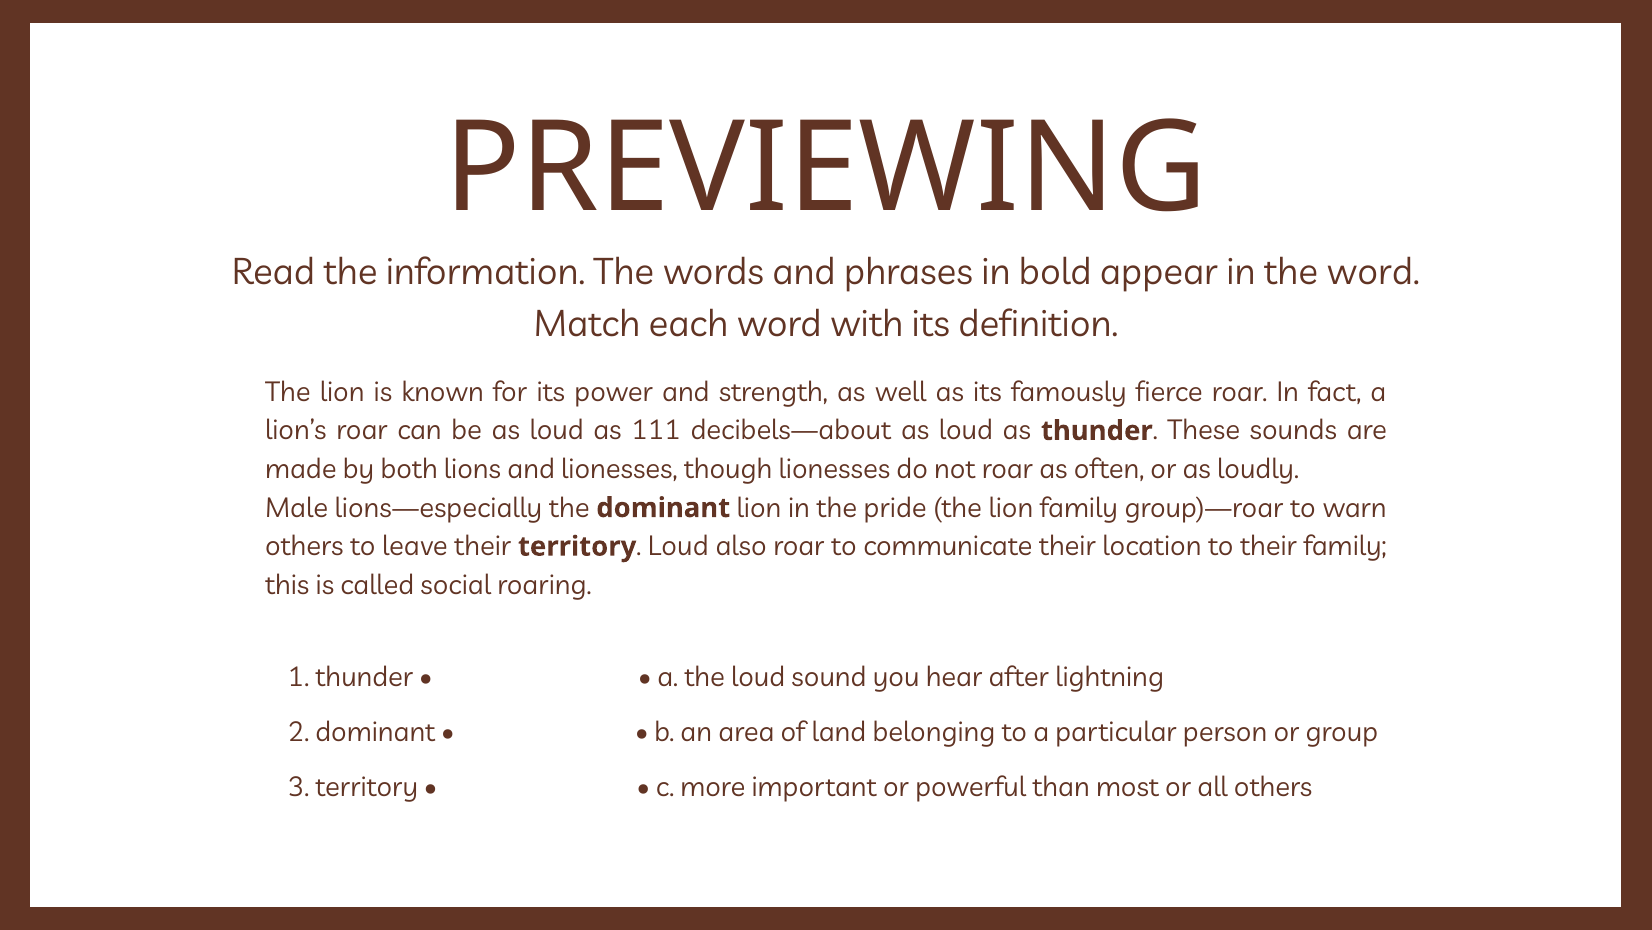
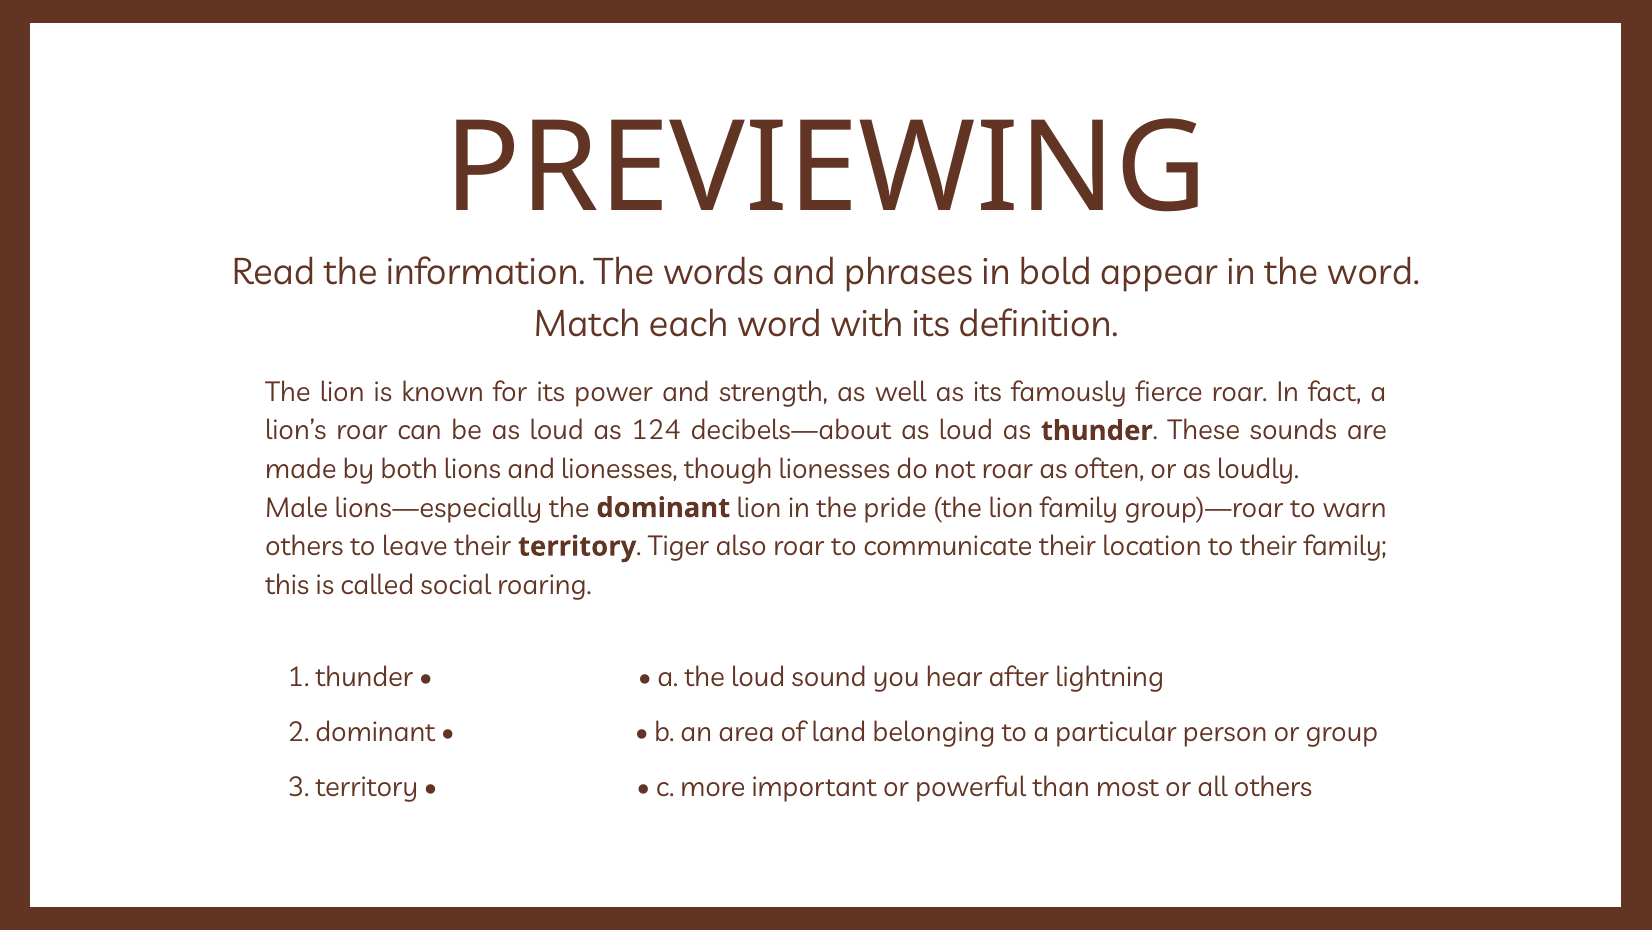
111: 111 -> 124 (656, 431)
Loud: Loud -> Tiger (679, 546)
